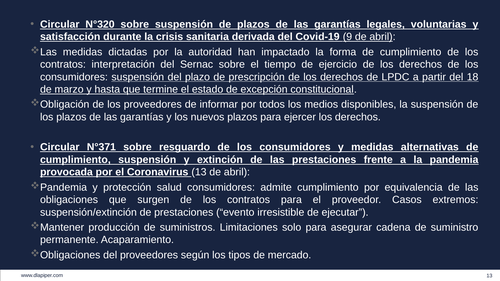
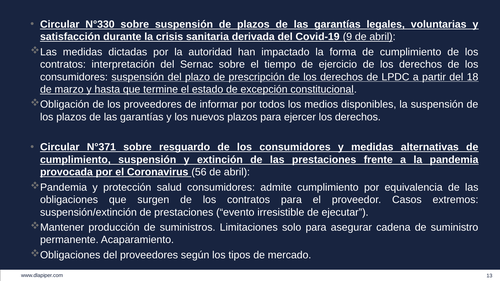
N°320: N°320 -> N°330 (100, 24)
Coronavirus 13: 13 -> 56 (199, 172)
